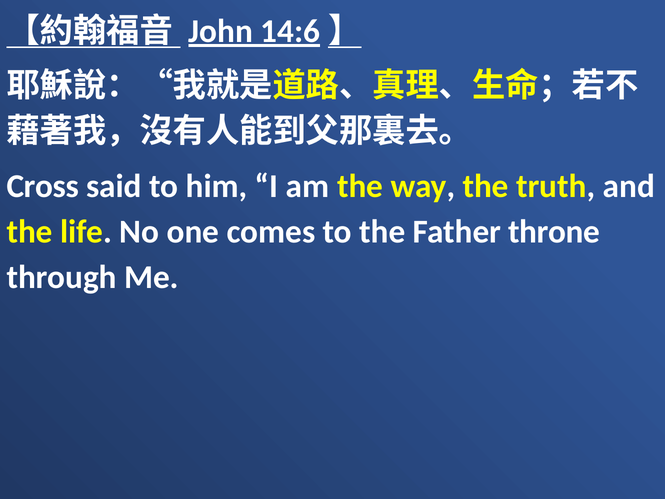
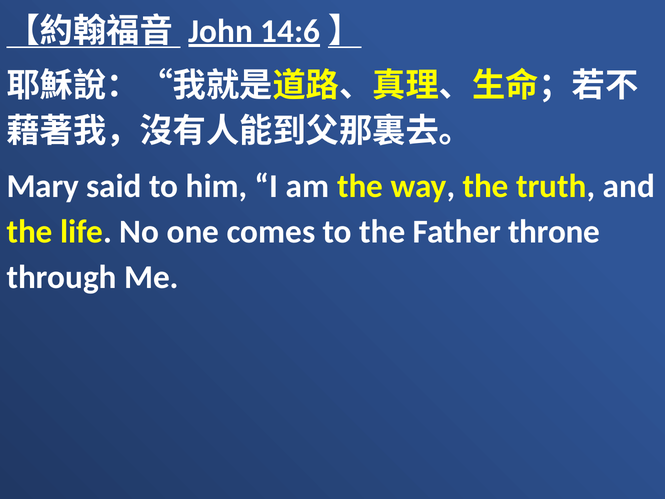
Cross: Cross -> Mary (43, 186)
